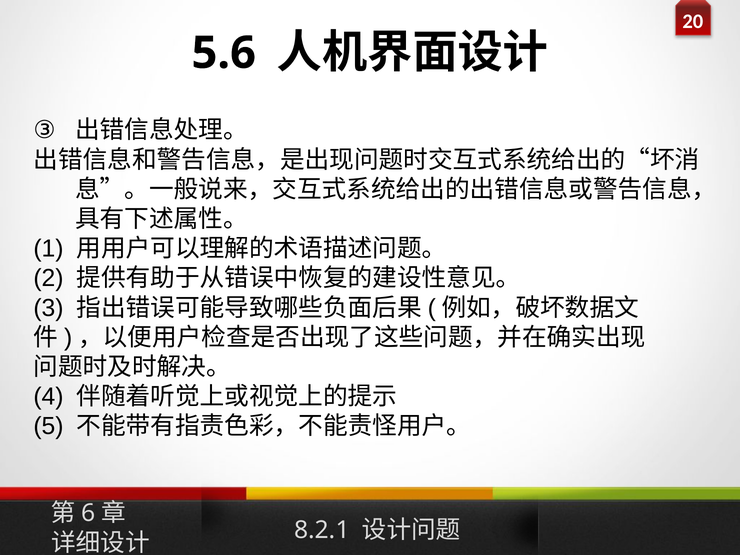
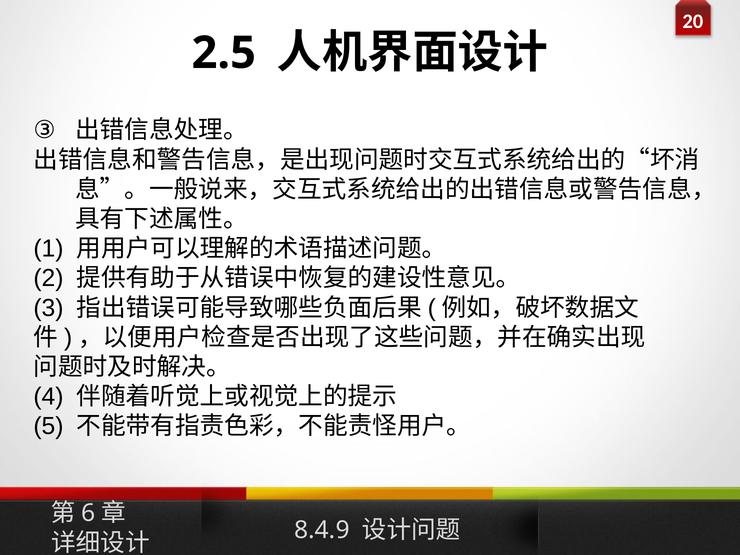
5.6: 5.6 -> 2.5 (224, 53)
8.2.1: 8.2.1 -> 8.4.9 (322, 530)
